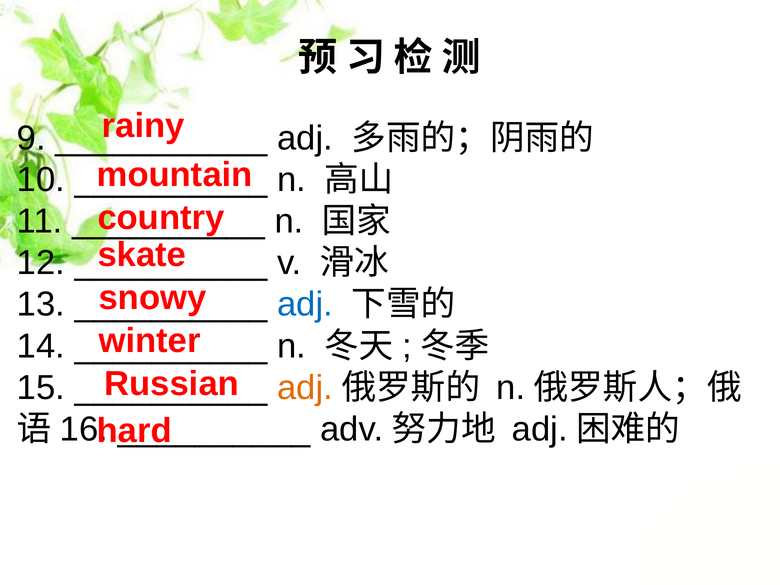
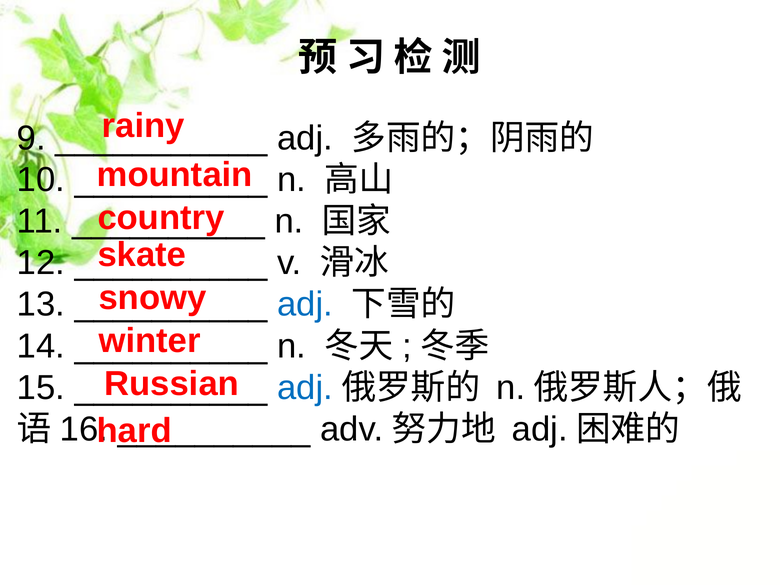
adj colour: orange -> blue (305, 388)
